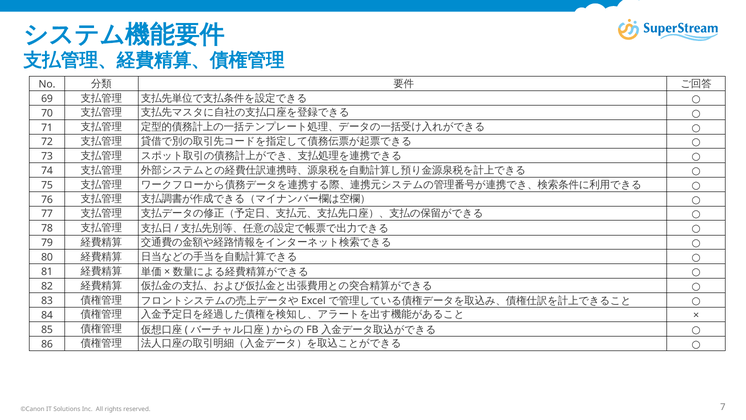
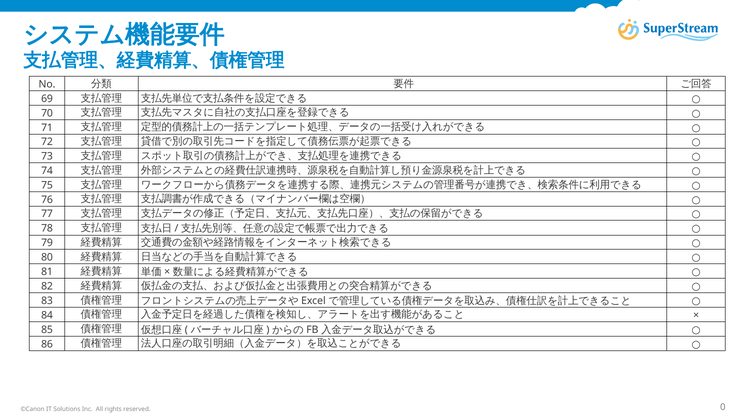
7: 7 -> 0 (723, 407)
